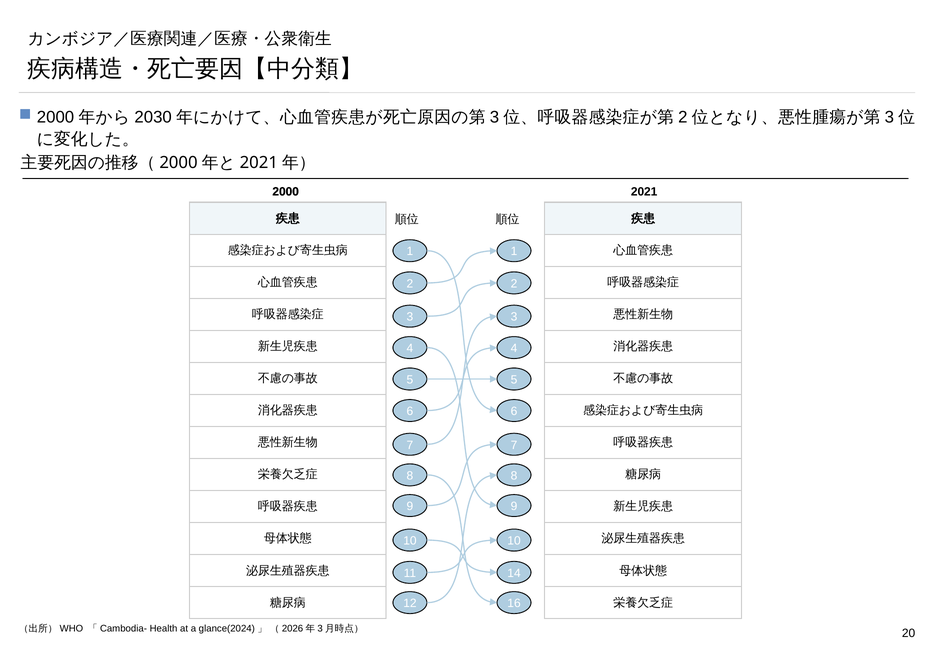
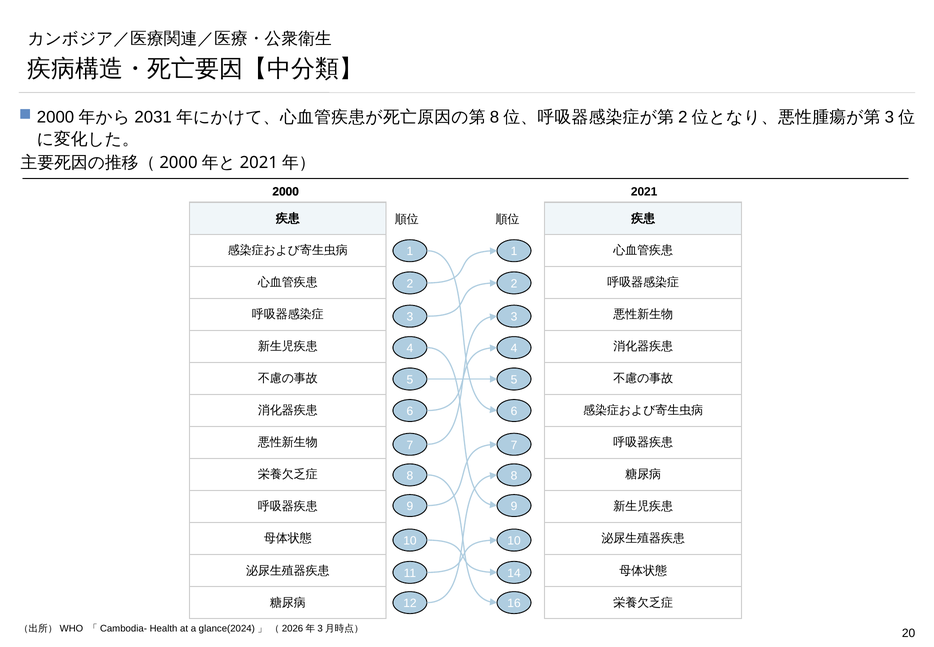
2030: 2030 -> 2031 (153, 117)
3: 3 -> 8 (494, 117)
